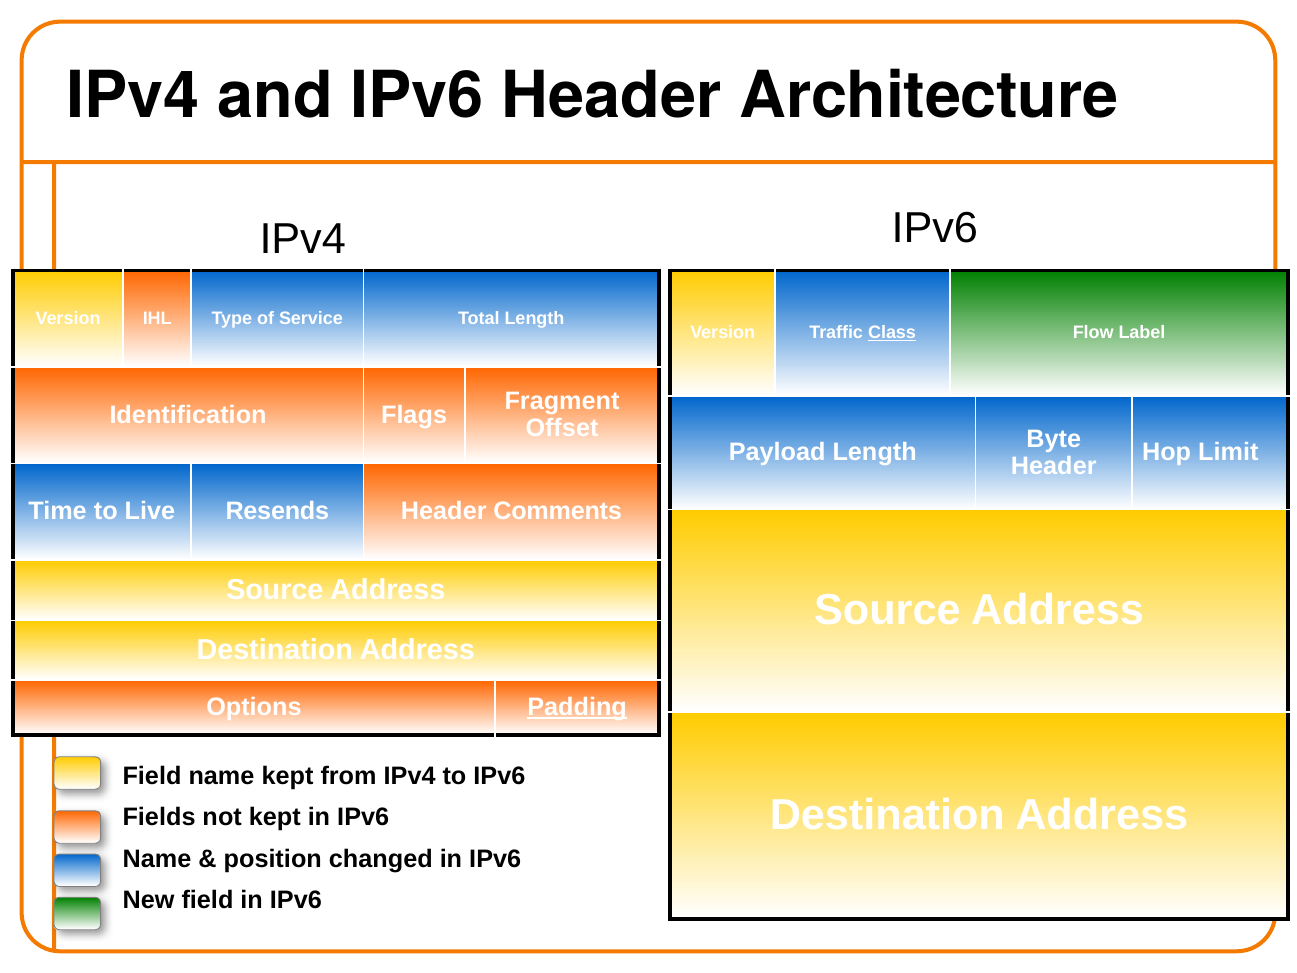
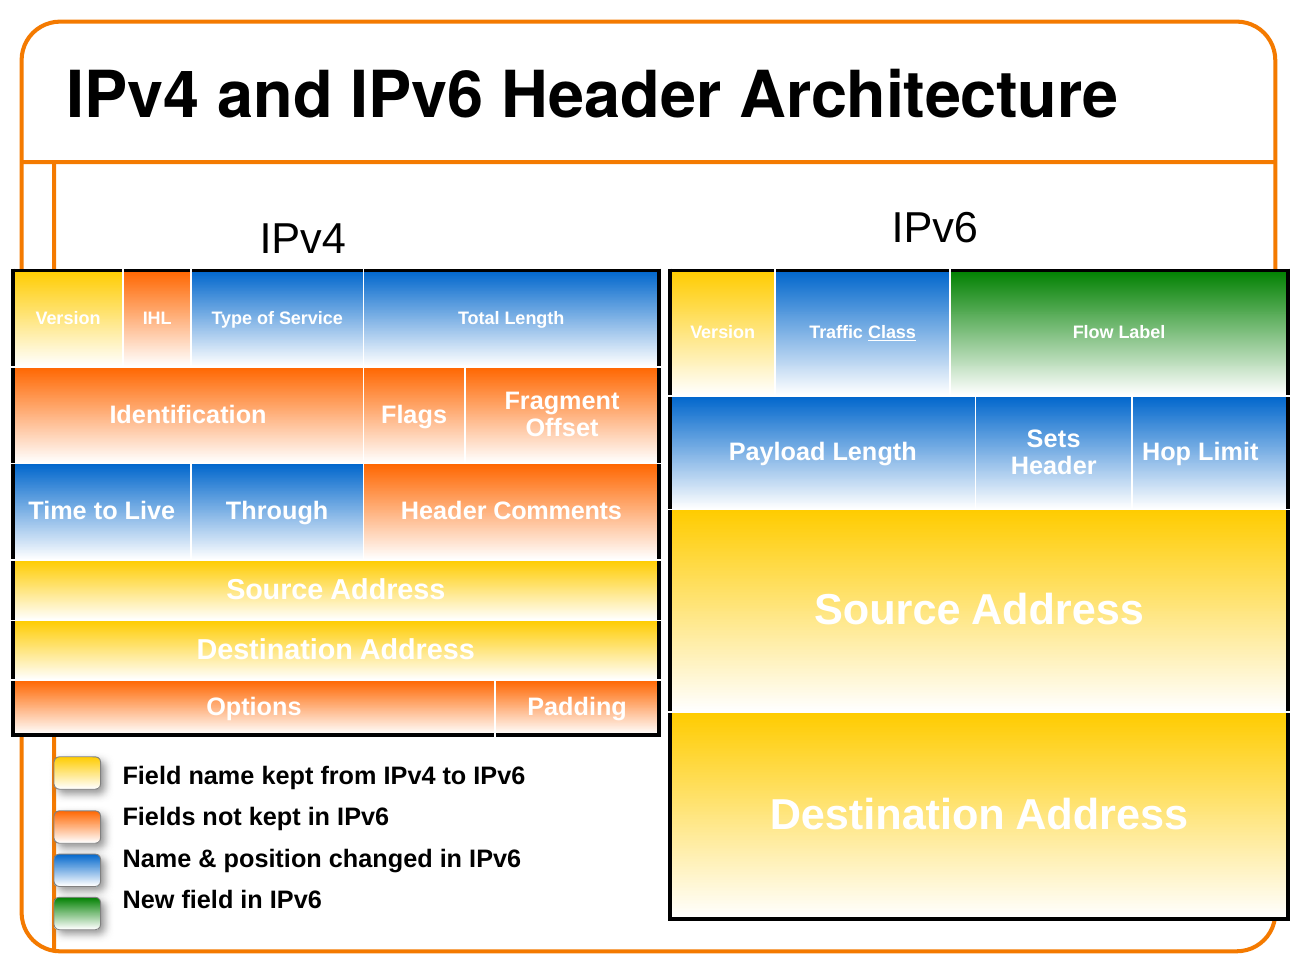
Byte: Byte -> Sets (1054, 439)
Resends: Resends -> Through (277, 511)
Padding underline: present -> none (577, 707)
